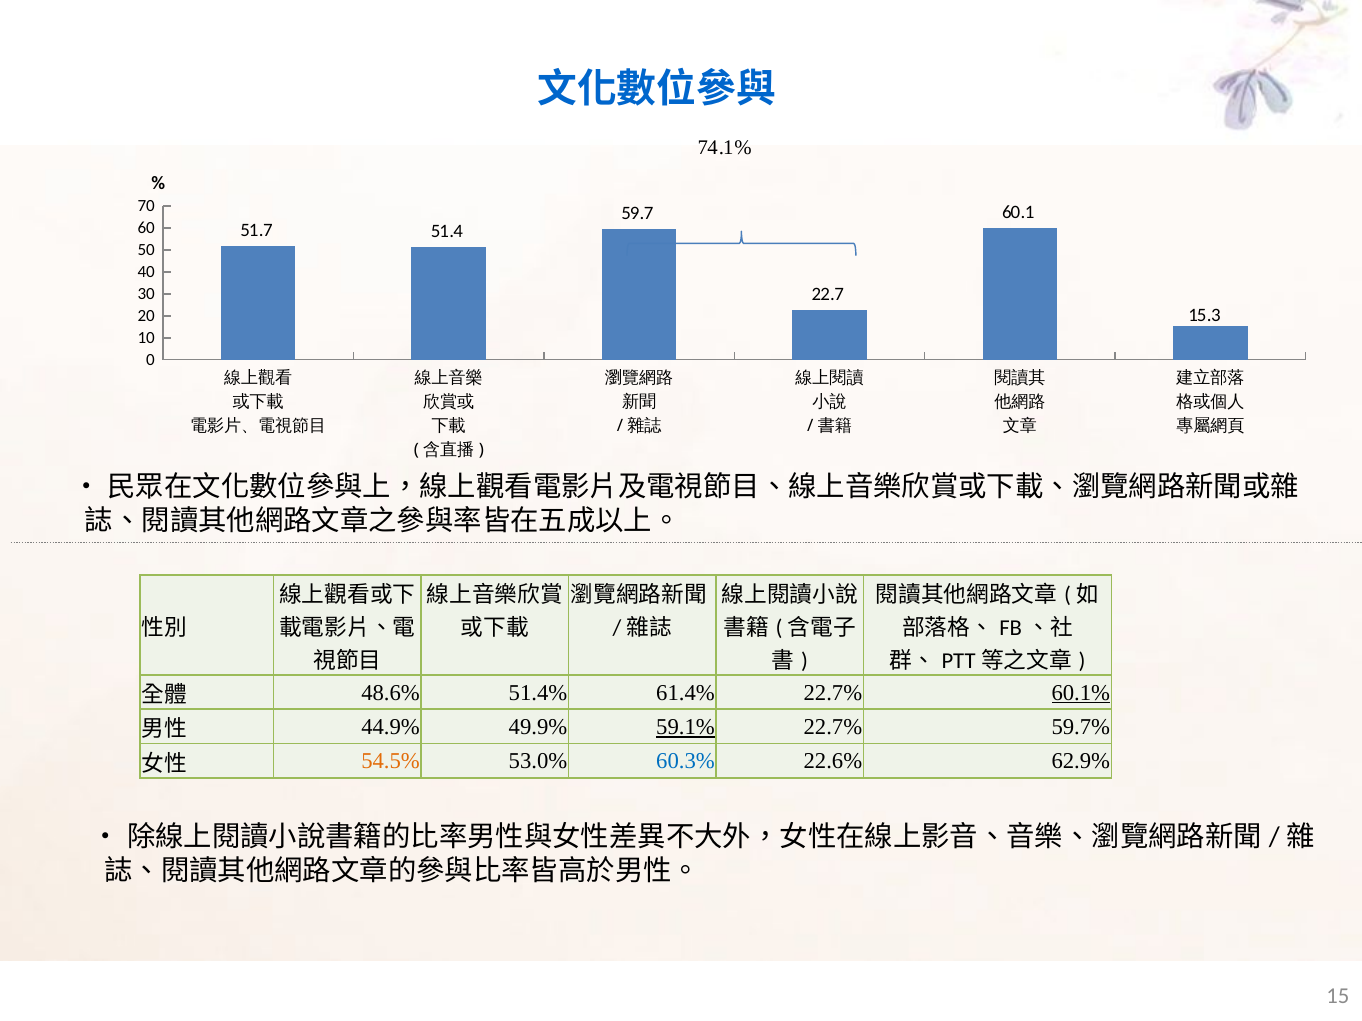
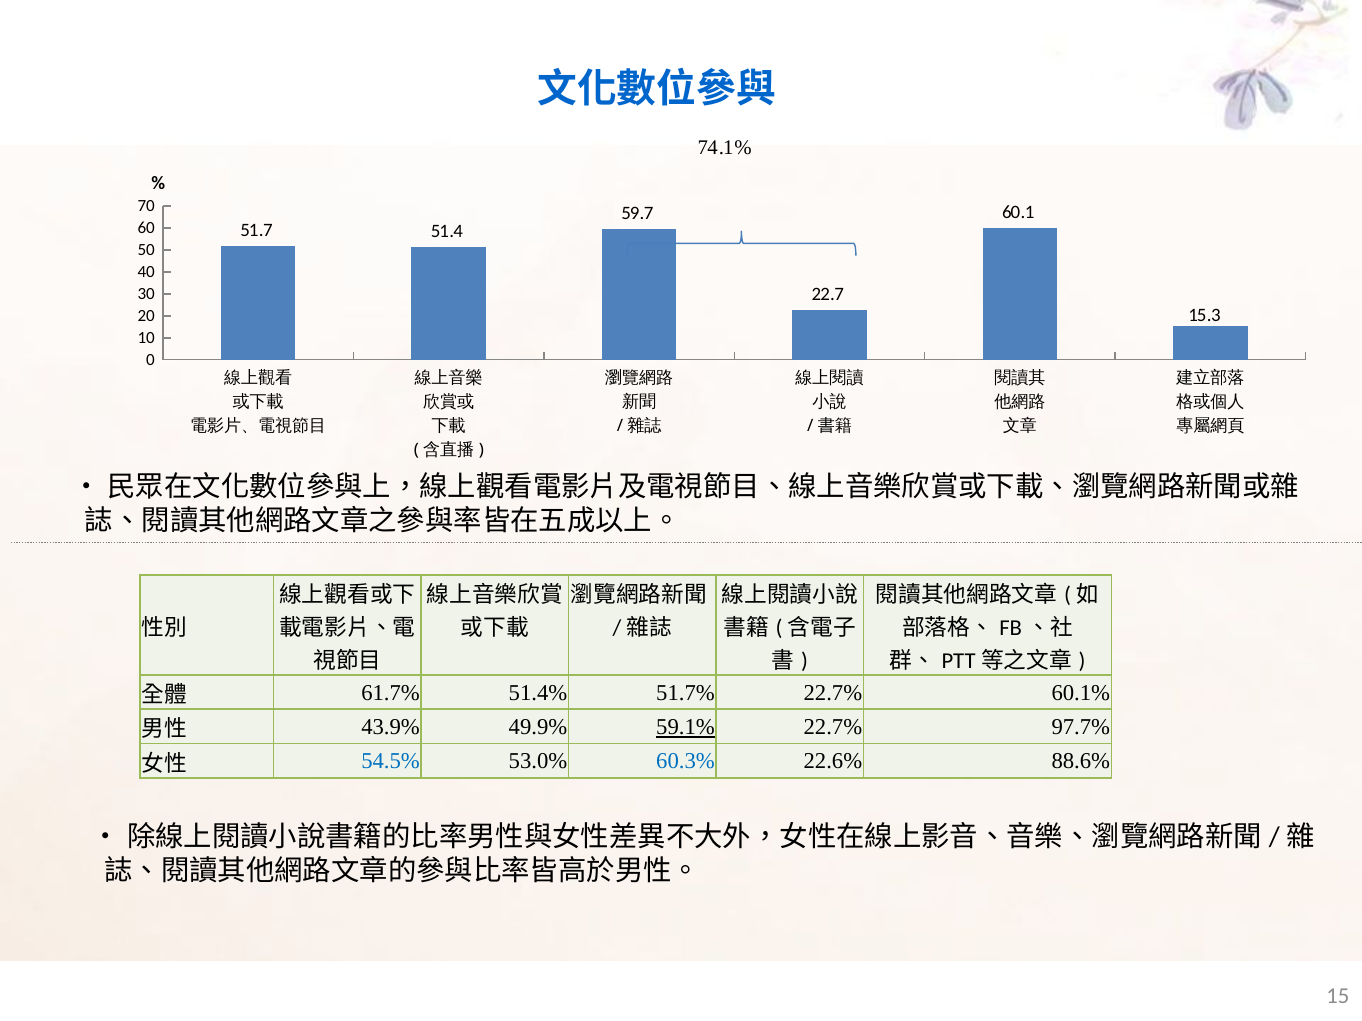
48.6%: 48.6% -> 61.7% (391, 693)
61.4%: 61.4% -> 51.7% (685, 693)
60.1% underline: present -> none (1081, 693)
44.9%: 44.9% -> 43.9% (391, 728)
59.7%: 59.7% -> 97.7% (1081, 728)
54.5% colour: orange -> blue (391, 762)
62.9%: 62.9% -> 88.6% (1081, 762)
